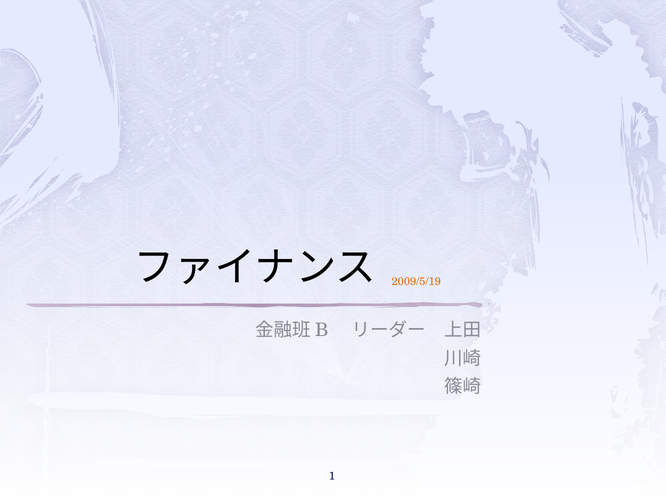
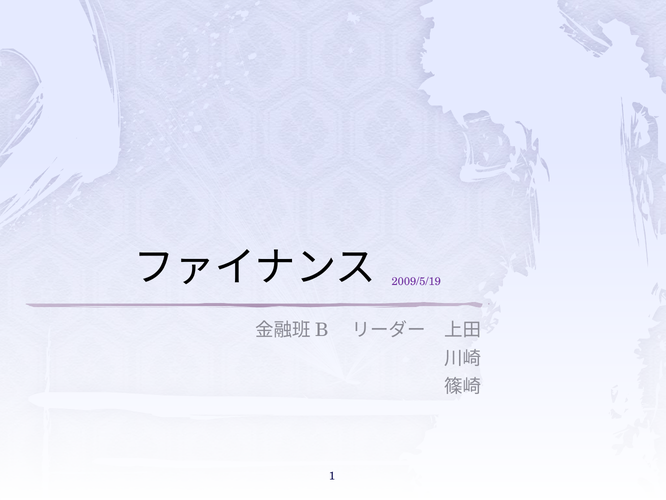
2009/5/19 colour: orange -> purple (416, 281)
